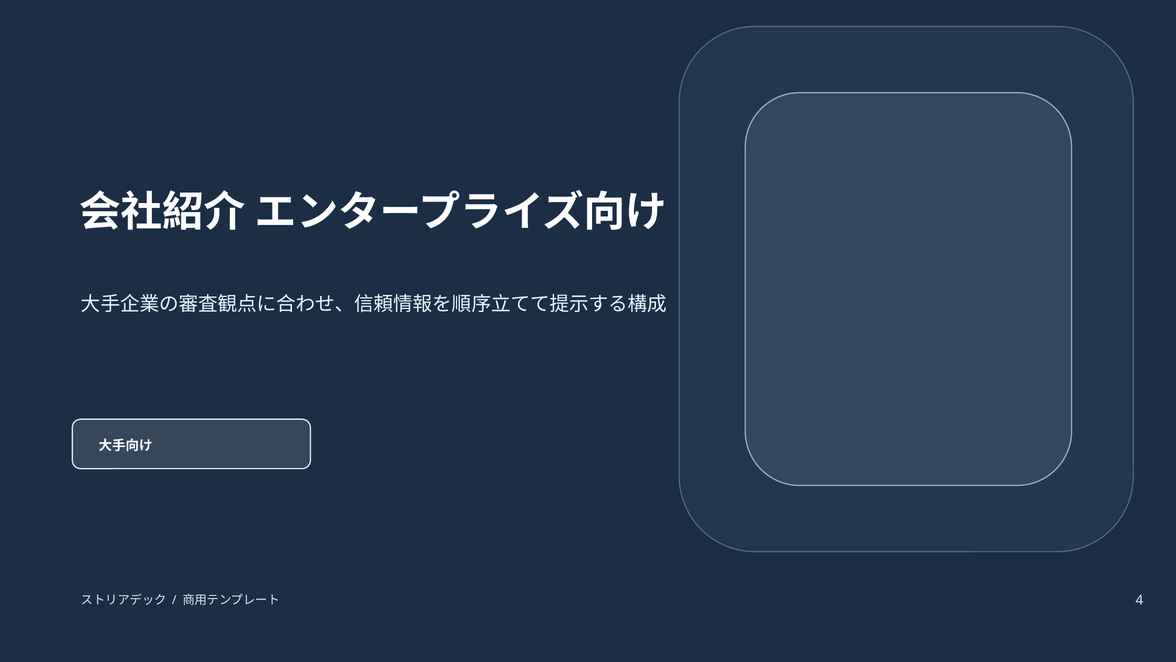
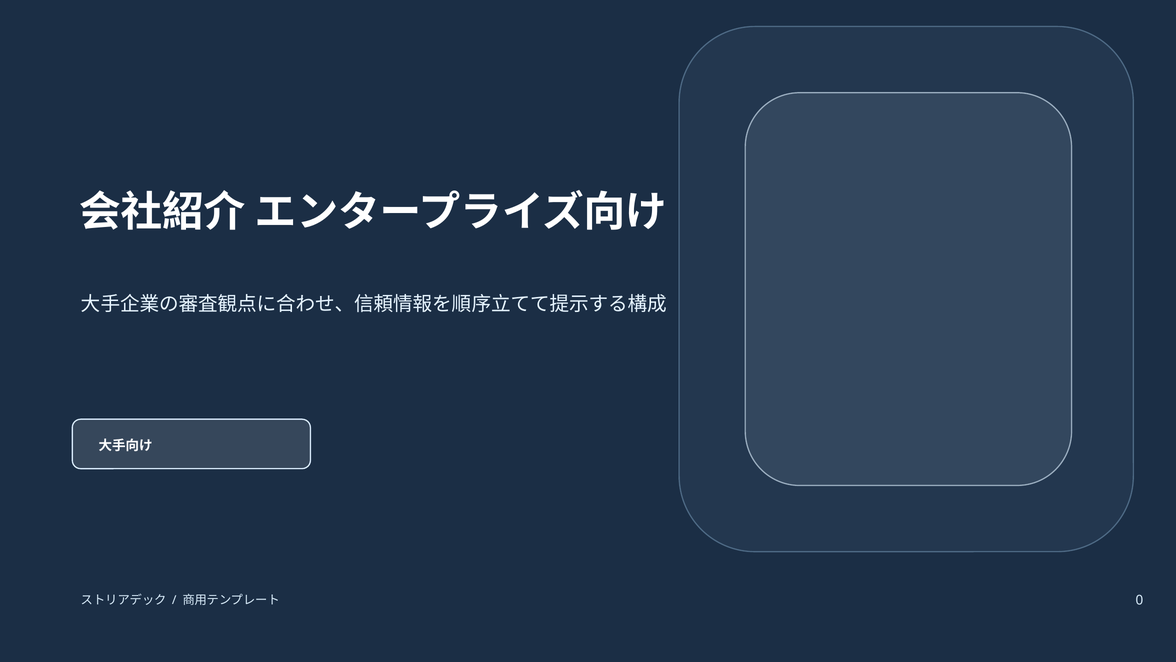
4: 4 -> 0 (1139, 600)
